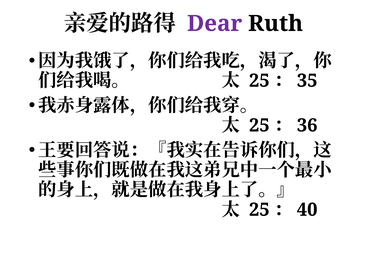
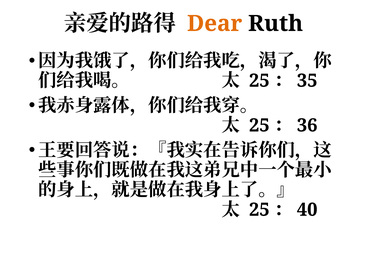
Dear colour: purple -> orange (215, 24)
